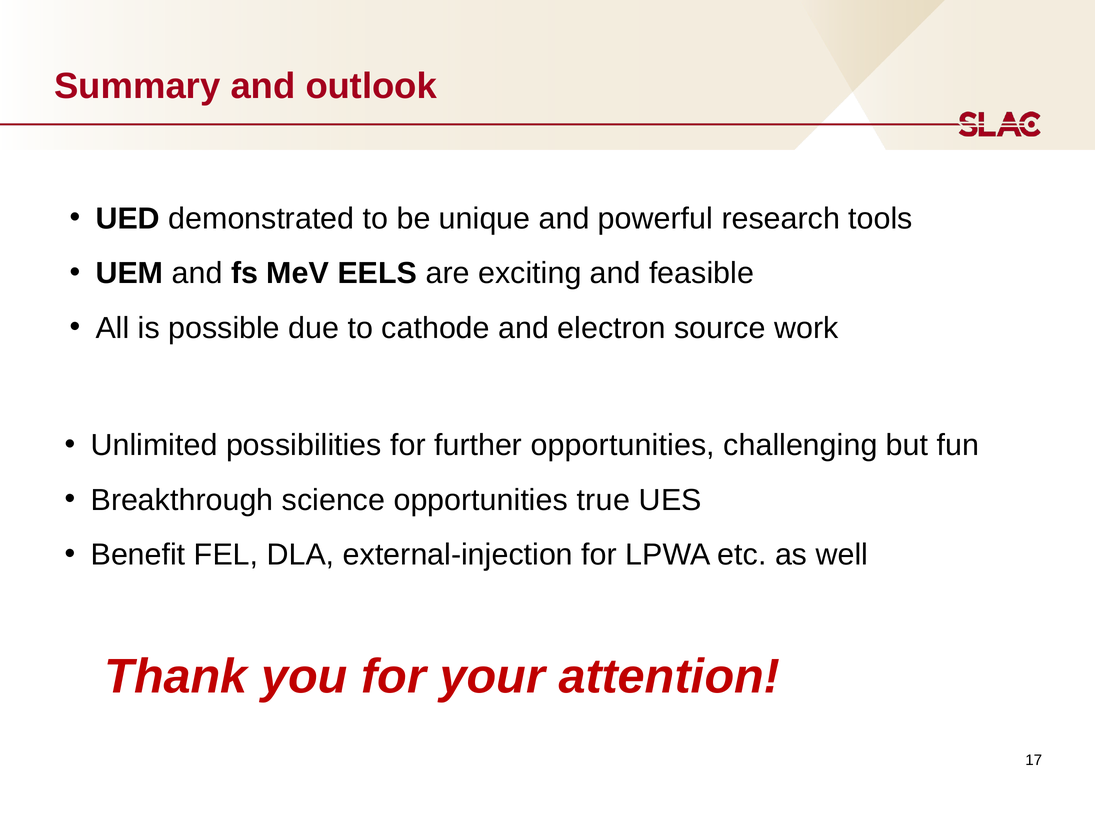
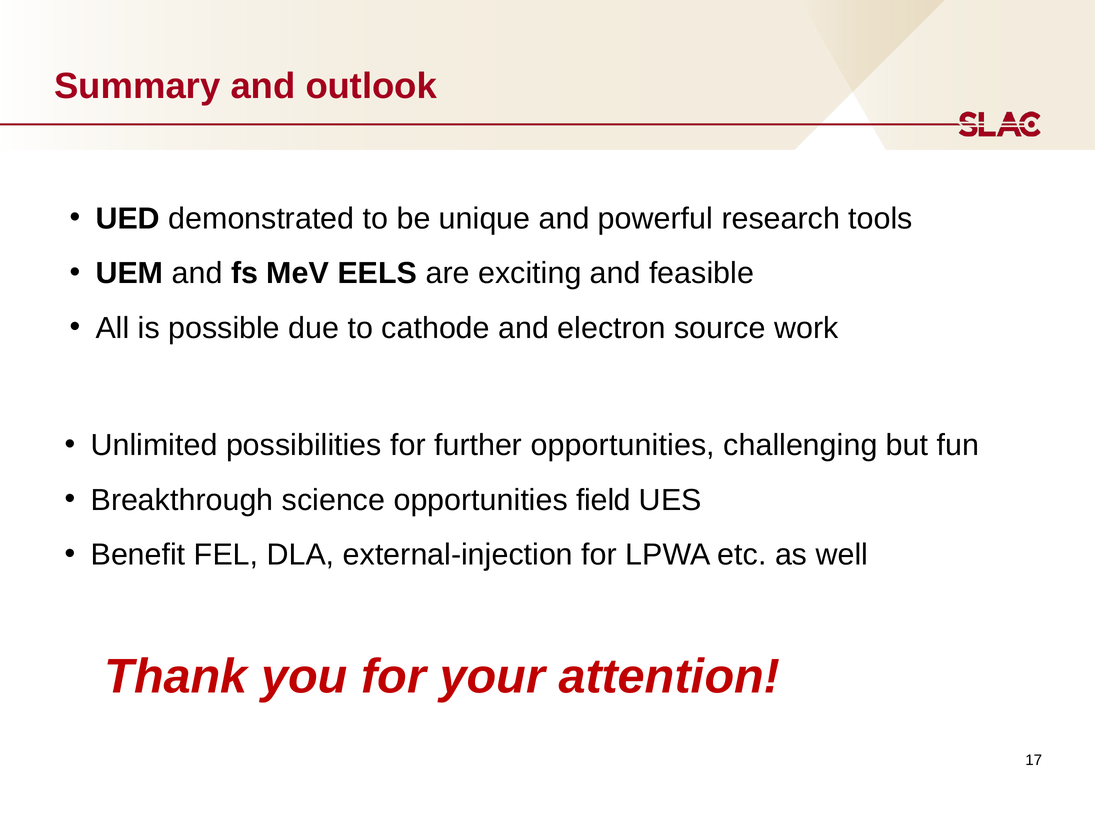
true: true -> field (604, 500)
